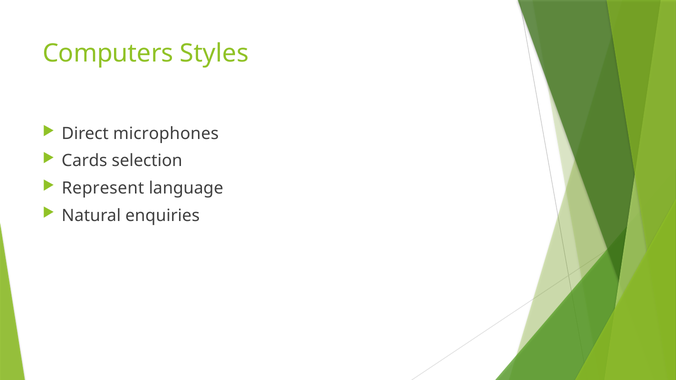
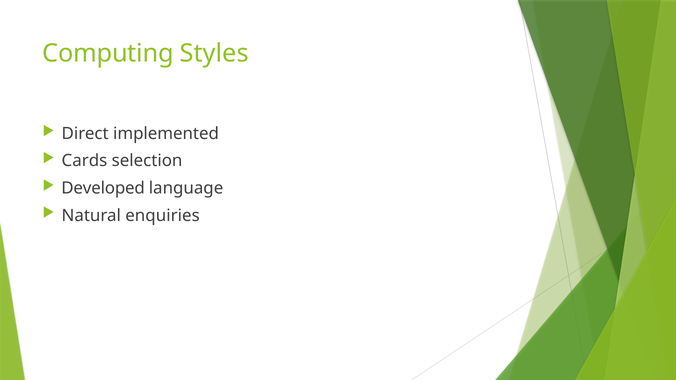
Computers: Computers -> Computing (108, 53)
microphones: microphones -> implemented (166, 134)
Represent: Represent -> Developed (103, 188)
